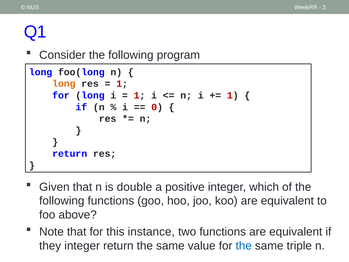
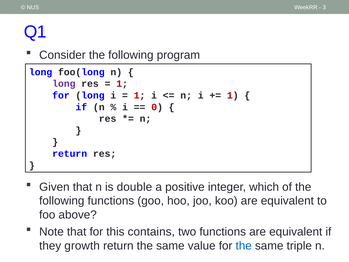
long colour: orange -> purple (64, 84)
instance: instance -> contains (151, 232)
they integer: integer -> growth (82, 245)
